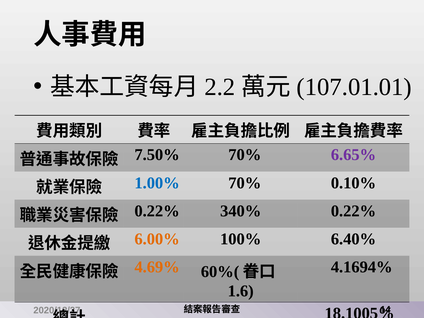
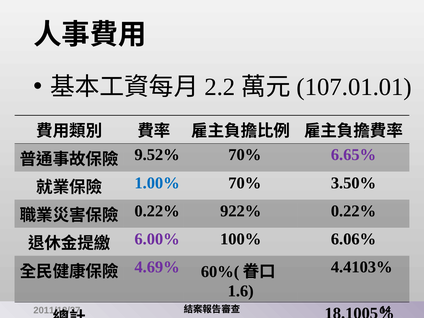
7.50%: 7.50% -> 9.52% (157, 155)
0.10%: 0.10% -> 3.50% (353, 183)
340%: 340% -> 922% (241, 211)
6.00% colour: orange -> purple (157, 239)
6.40%: 6.40% -> 6.06% (353, 239)
4.1694%: 4.1694% -> 4.4103% (362, 267)
4.69% colour: orange -> purple (157, 267)
2020/12/27: 2020/12/27 -> 2011/12/27 (57, 310)
